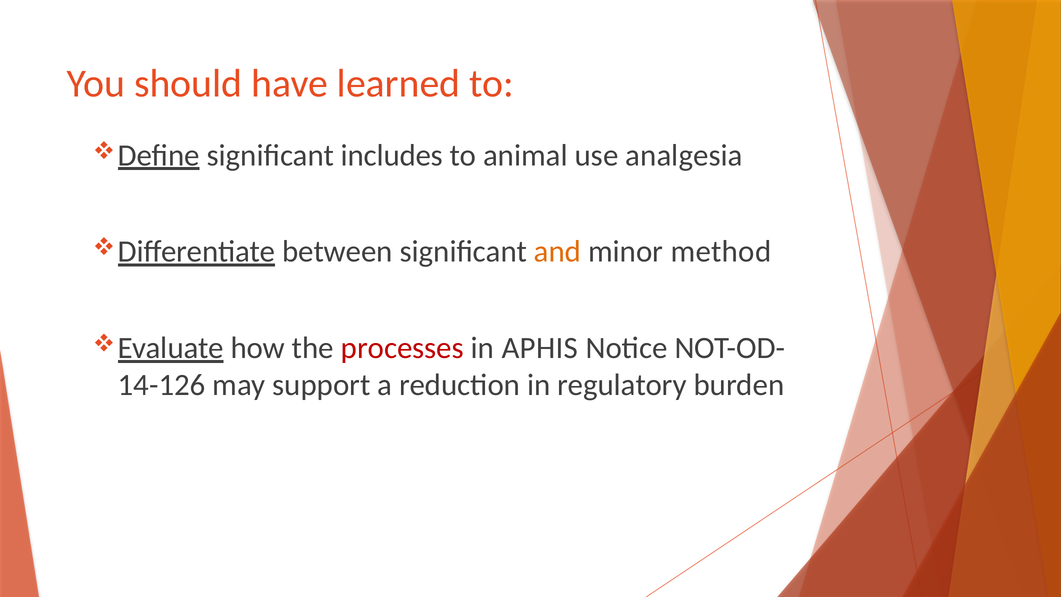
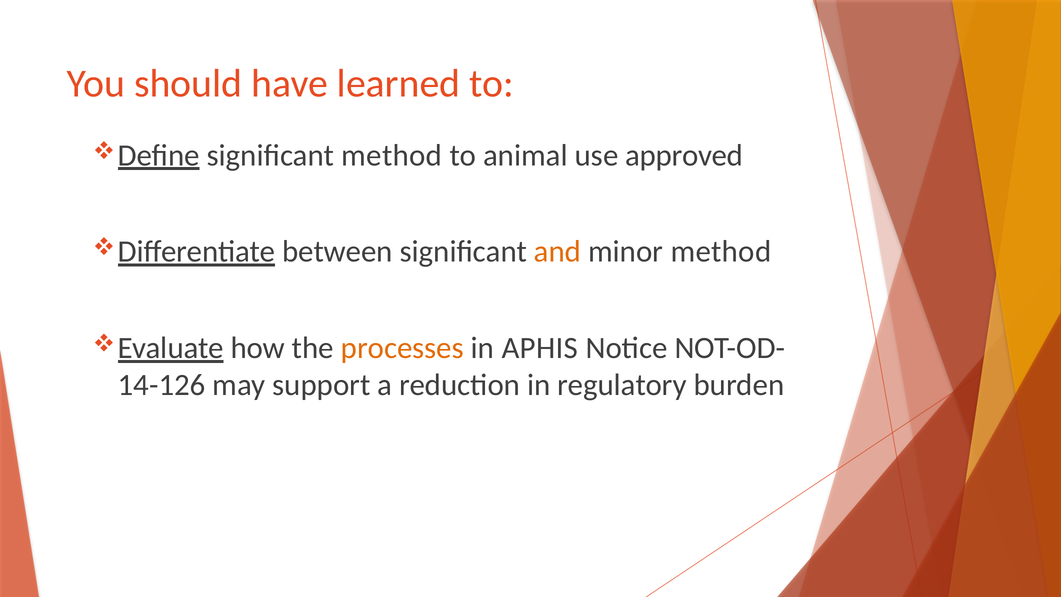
significant includes: includes -> method (392, 155)
analgesia: analgesia -> approved (684, 155)
processes colour: red -> orange (402, 348)
